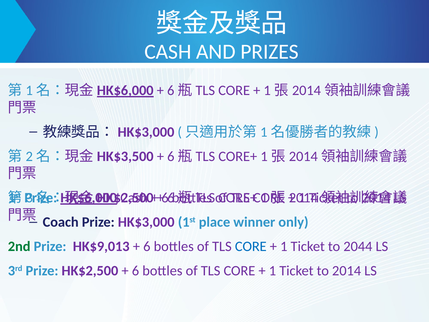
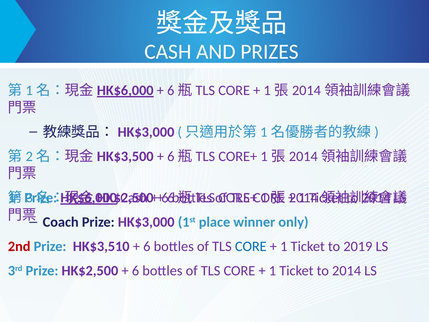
2nd colour: green -> red (19, 246)
HK$9,013: HK$9,013 -> HK$3,510 (101, 246)
2044: 2044 -> 2019 (358, 246)
